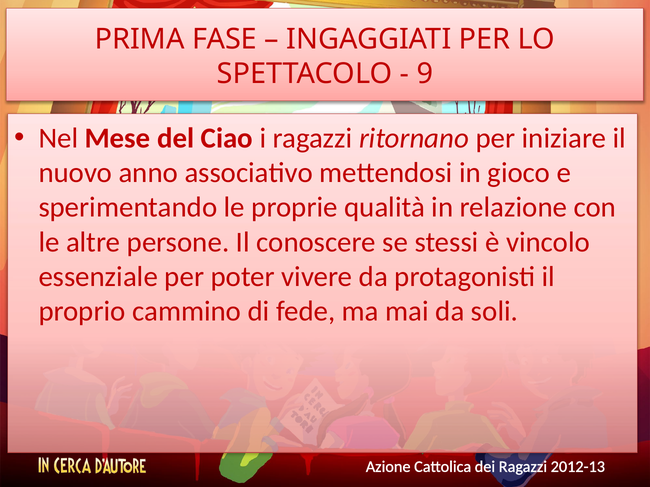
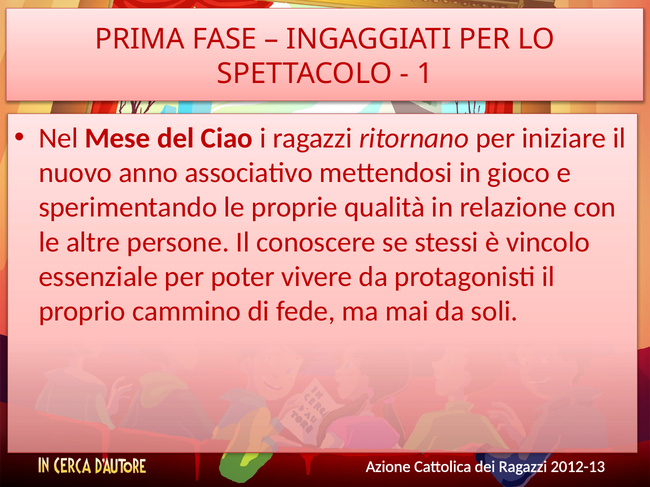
9: 9 -> 1 (425, 74)
